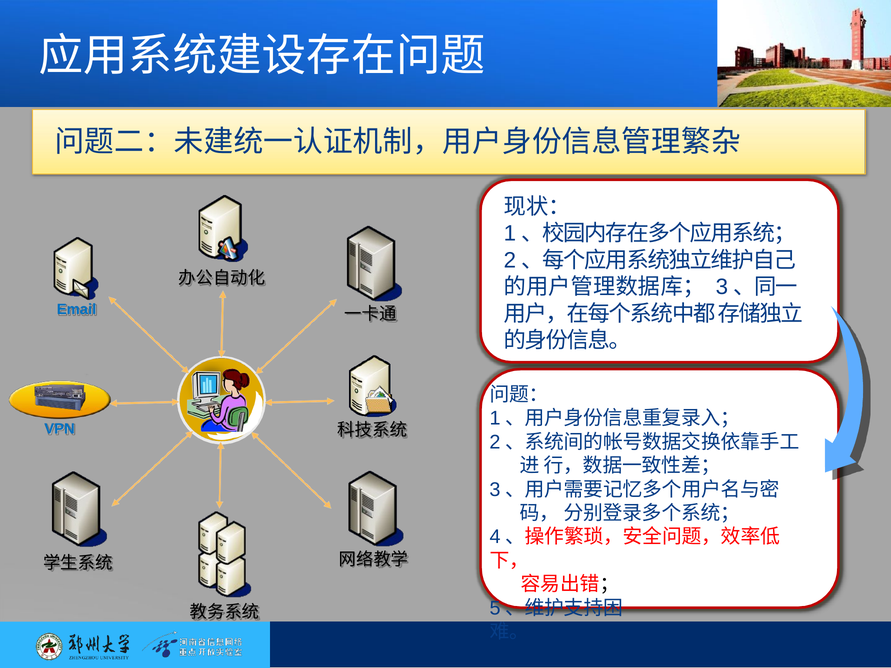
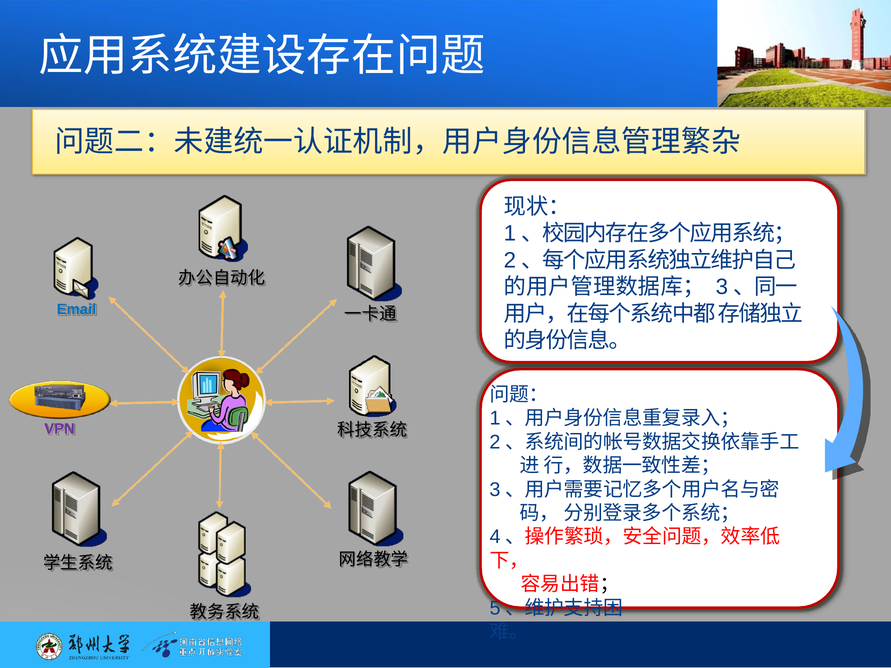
VPN colour: blue -> purple (60, 429)
